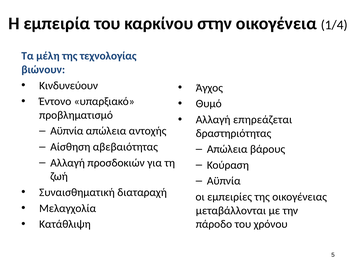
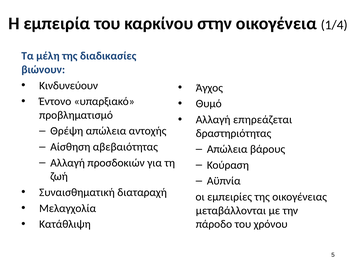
τεχνολογίας: τεχνολογίας -> διαδικασίες (108, 56)
Αϋπνία: Αϋπνία -> Θρέψη (67, 131)
